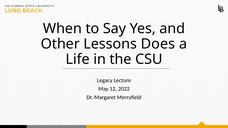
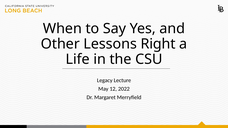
Does: Does -> Right (158, 44)
